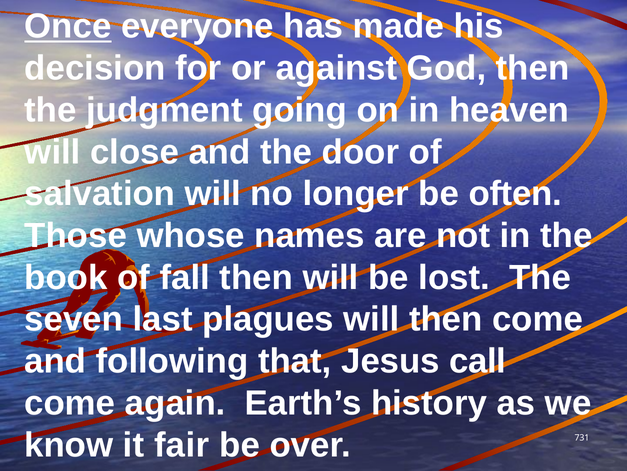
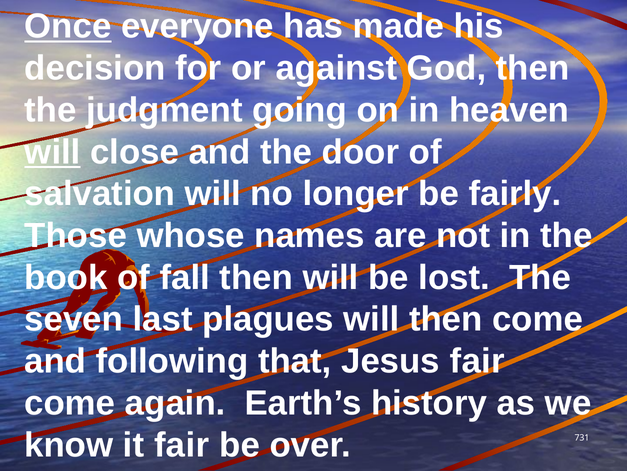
will underline: none -> present (52, 152)
often: often -> fairly (515, 194)
Jesus call: call -> fair (477, 361)
